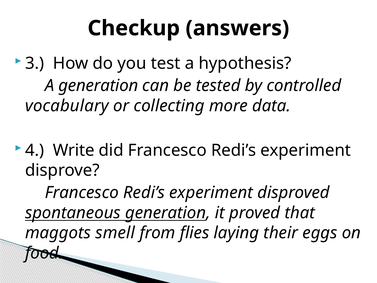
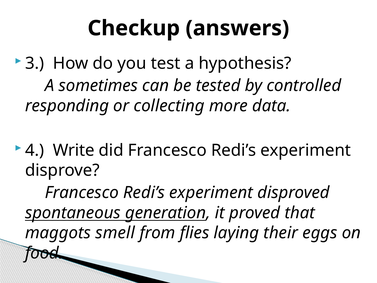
A generation: generation -> sometimes (98, 86)
vocabulary: vocabulary -> responding (67, 106)
